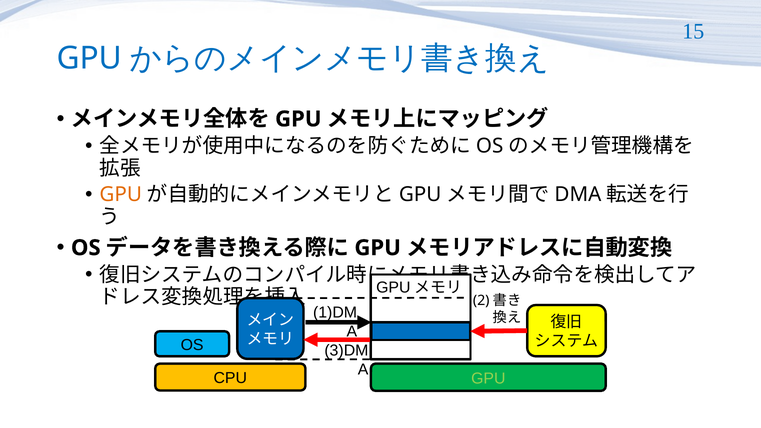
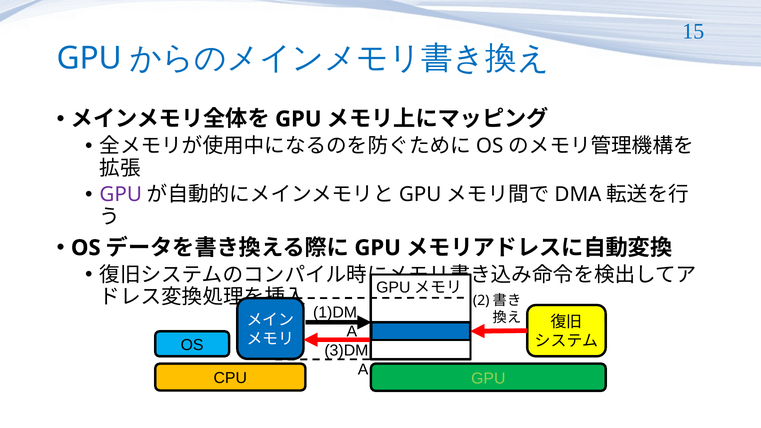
GPU colour: orange -> purple (121, 195)
